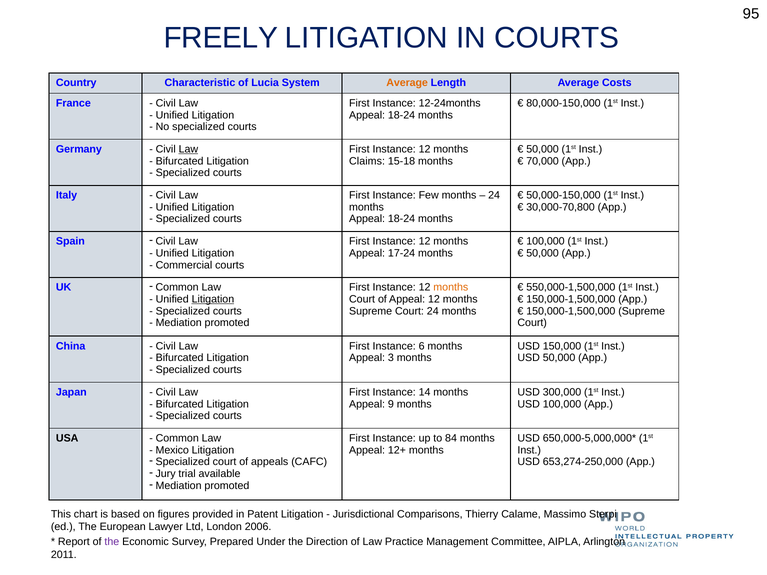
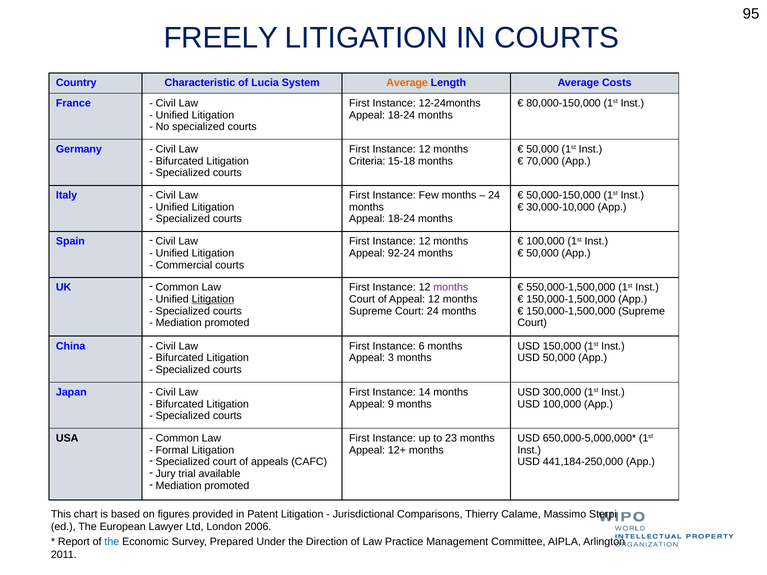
Law underline: present -> none (188, 149)
Claims: Claims -> Criteria (367, 161)
30,000-70,800: 30,000-70,800 -> 30,000-10,000 (561, 207)
17-24: 17-24 -> 92-24 (402, 253)
months colour: orange -> purple (451, 287)
84: 84 -> 23 (451, 438)
Mexico: Mexico -> Formal (172, 450)
653,274-250,000: 653,274-250,000 -> 441,184-250,000 (583, 462)
the colour: purple -> blue (112, 542)
